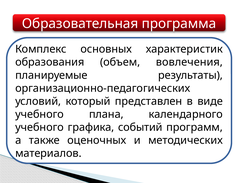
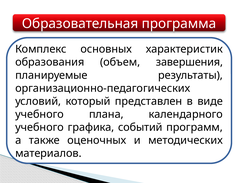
вовлечения: вовлечения -> завершения (189, 62)
